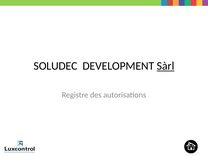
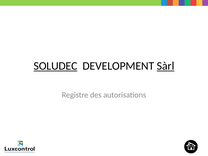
SOLUDEC underline: none -> present (56, 66)
